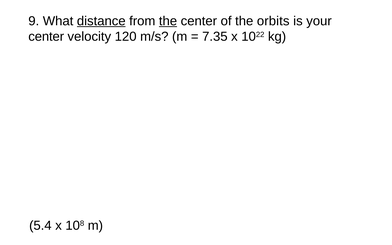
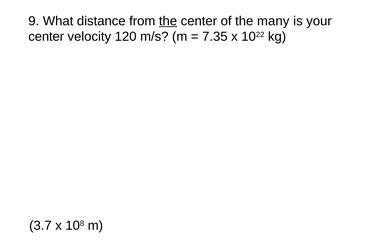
distance underline: present -> none (101, 21)
orbits: orbits -> many (273, 21)
5.4: 5.4 -> 3.7 (40, 226)
